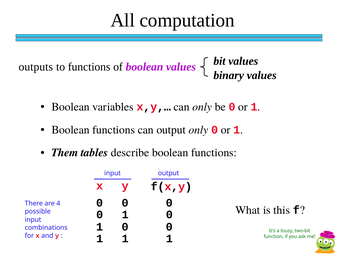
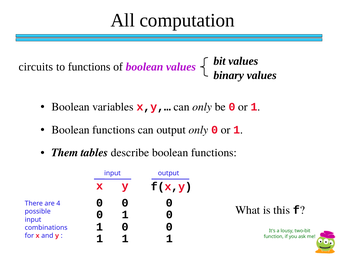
outputs: outputs -> circuits (36, 67)
